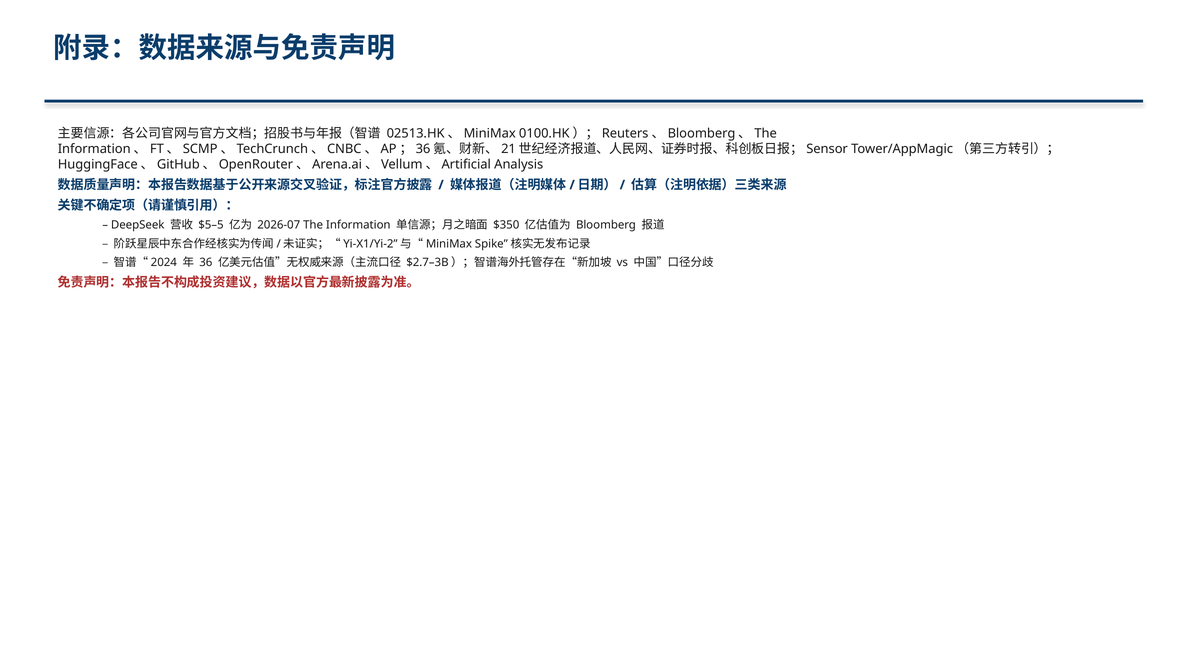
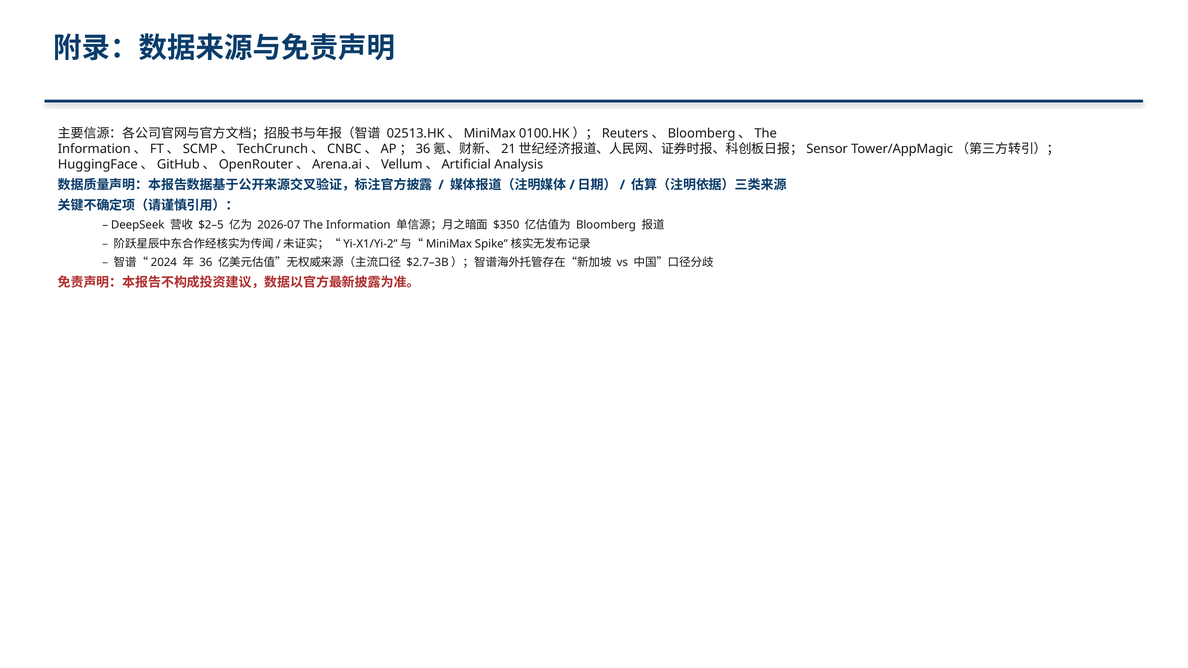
$5–5: $5–5 -> $2–5 (211, 225)
